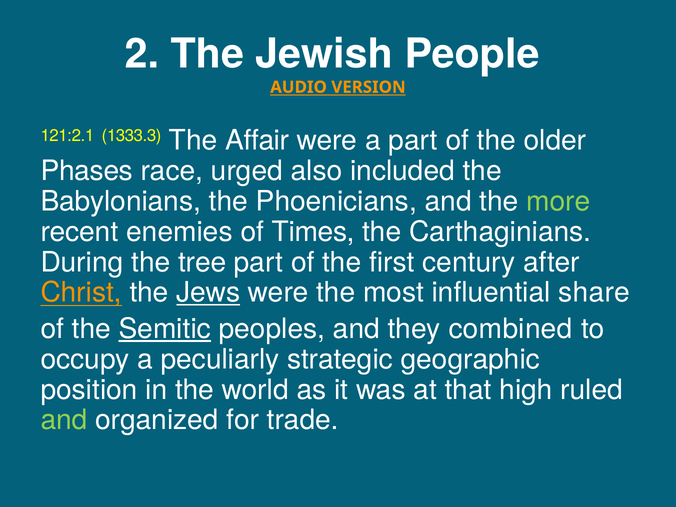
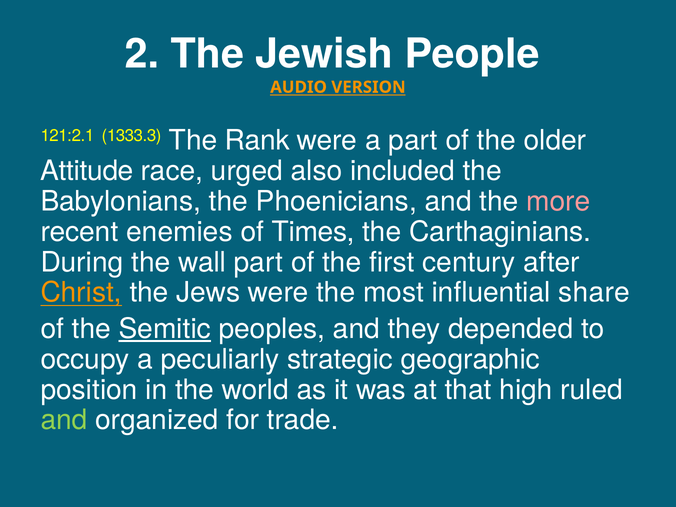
Affair: Affair -> Rank (257, 141)
Phases: Phases -> Attitude (87, 171)
more colour: light green -> pink (558, 201)
tree: tree -> wall (202, 262)
Jews underline: present -> none (208, 293)
combined: combined -> depended (511, 329)
